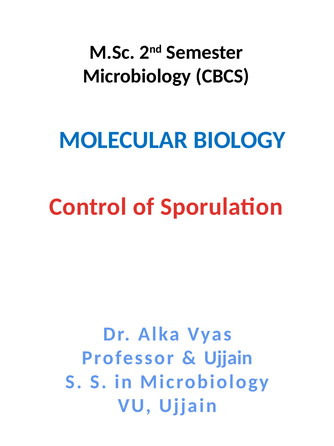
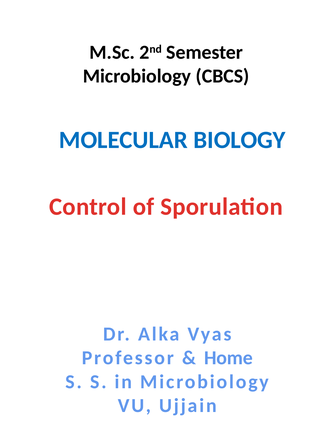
Ujjain: Ujjain -> Home (228, 357)
